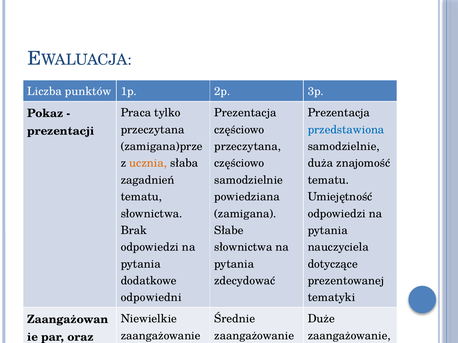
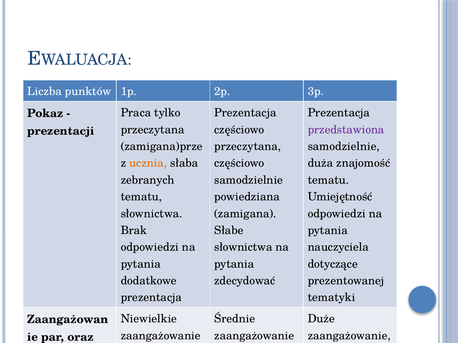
przedstawiona colour: blue -> purple (346, 130)
zagadnień: zagadnień -> zebranych (148, 180)
odpowiedni: odpowiedni -> prezentacja (151, 298)
